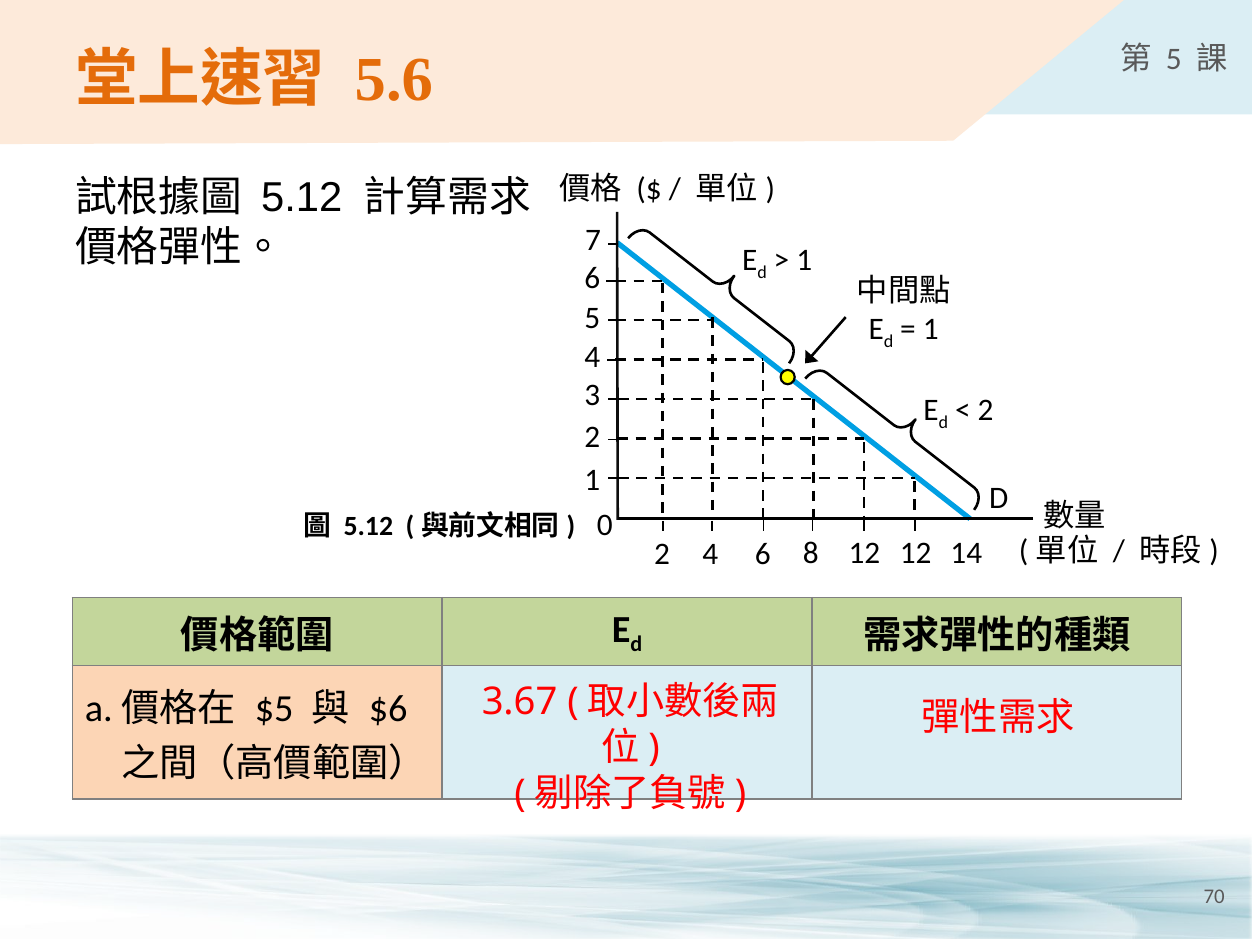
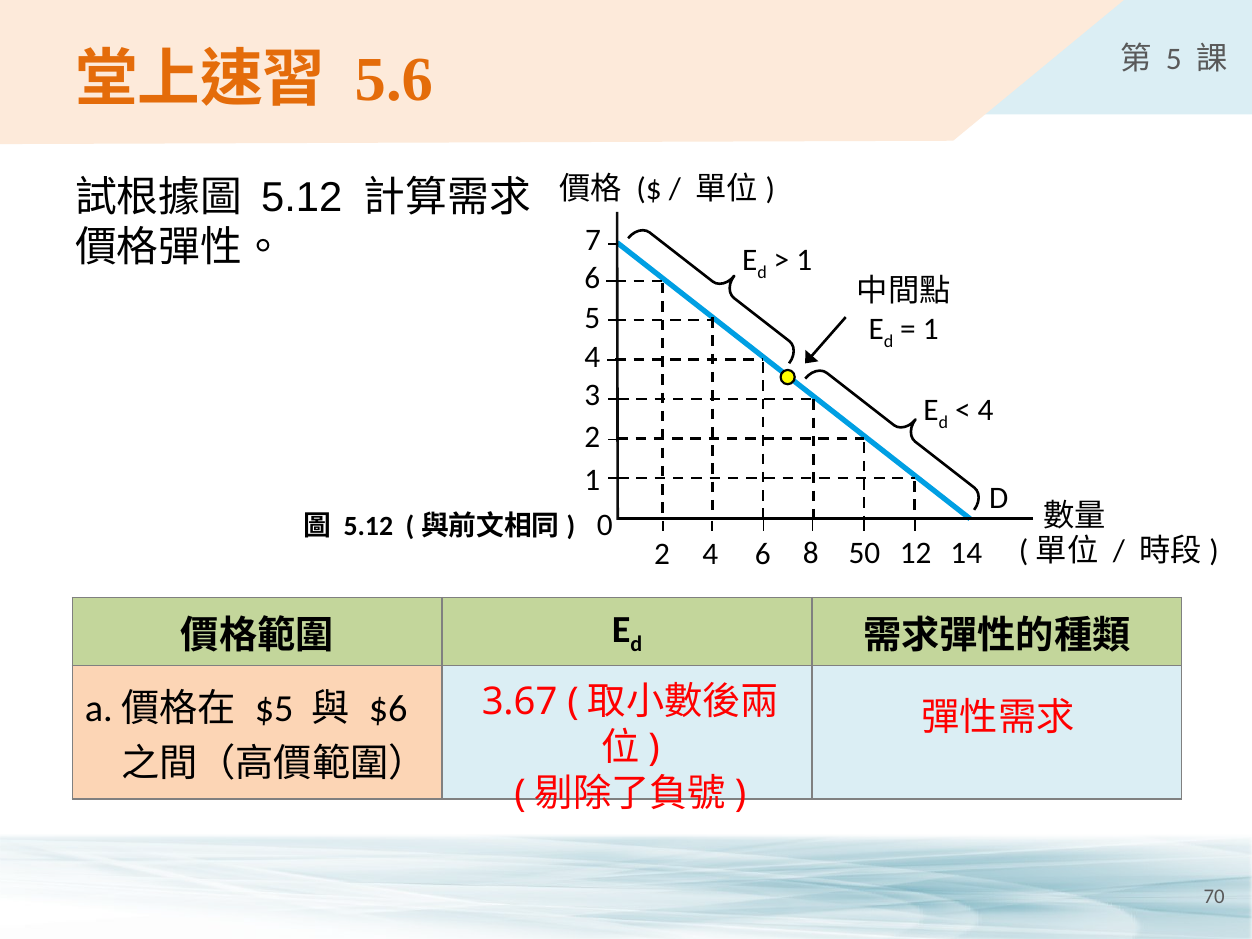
2: 2 -> 4 (986, 411)
6 12: 12 -> 50 (864, 553)
